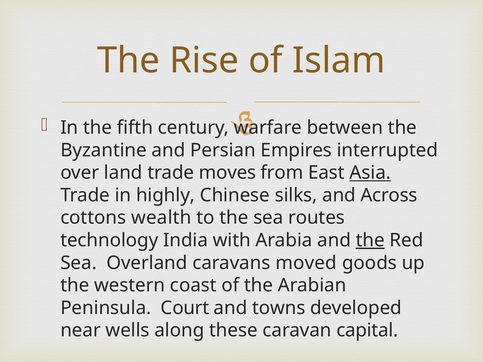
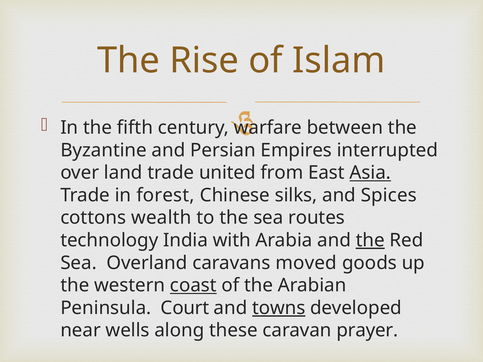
moves: moves -> united (227, 173)
highly: highly -> forest (165, 195)
Across: Across -> Spices (389, 195)
coast underline: none -> present (193, 286)
towns underline: none -> present (279, 308)
capital: capital -> prayer (367, 331)
